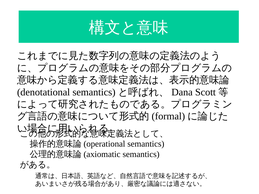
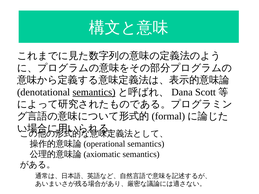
semantics underline: none -> present (94, 92)
